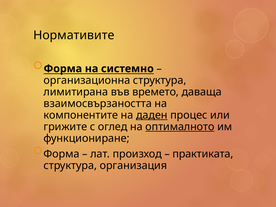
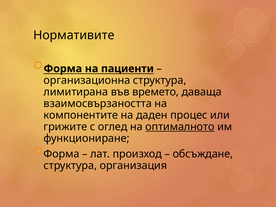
системно: системно -> пациенти (127, 69)
даден underline: present -> none (152, 115)
практиката: практиката -> обсъждане (203, 154)
